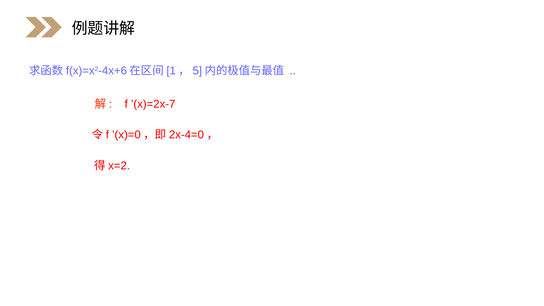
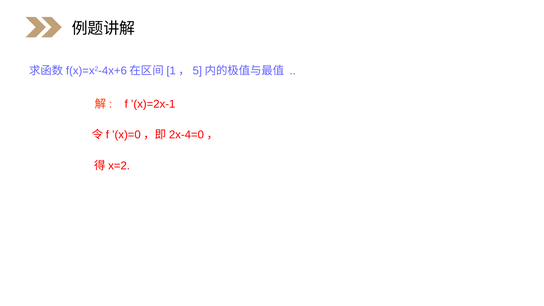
’(x)=2x-7: ’(x)=2x-7 -> ’(x)=2x-1 (153, 104)
